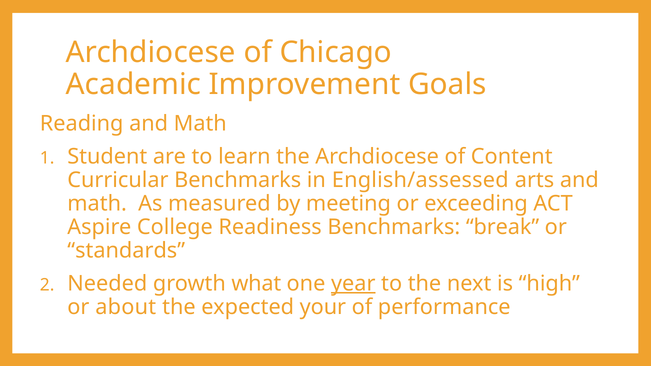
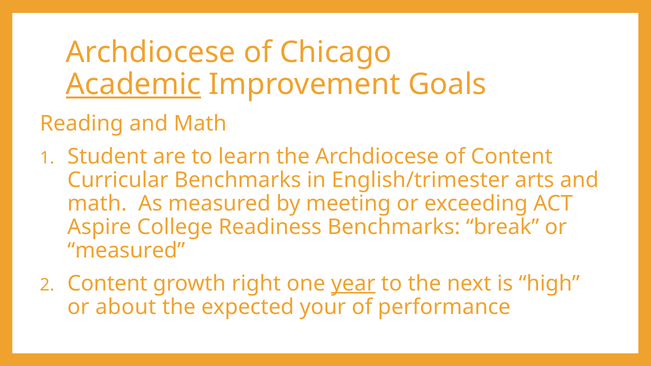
Academic underline: none -> present (134, 85)
English/assessed: English/assessed -> English/trimester (420, 180)
standards: standards -> measured (126, 251)
Needed: Needed -> Content (107, 284)
what: what -> right (256, 284)
